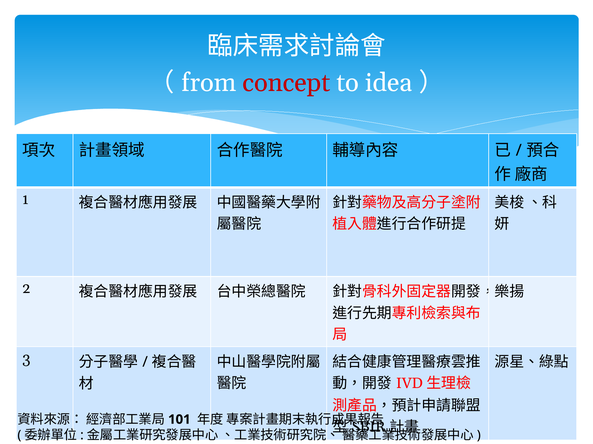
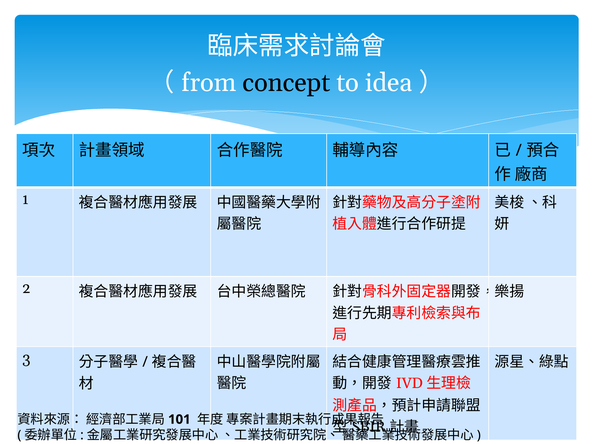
concept colour: red -> black (286, 83)
